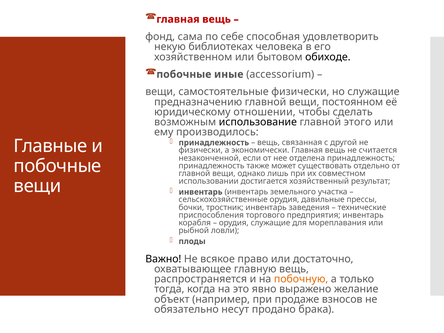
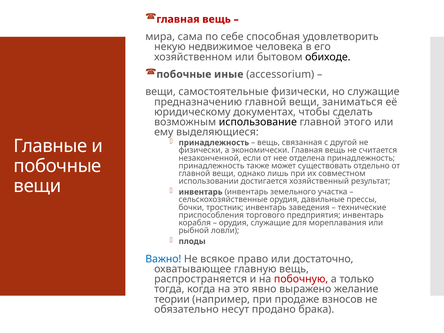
фонд: фонд -> мира (160, 37)
библиотеках: библиотеках -> недвижимое (221, 47)
постоянном: постоянном -> заниматься (352, 102)
отношении: отношении -> документах (265, 112)
производилось: производилось -> выделяющиеся (217, 132)
Важно colour: black -> blue (163, 259)
побочную colour: orange -> red (301, 279)
объект: объект -> теории (172, 299)
